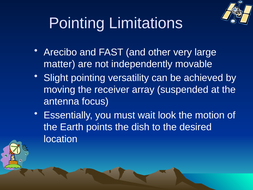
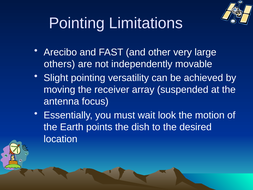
matter: matter -> others (59, 64)
